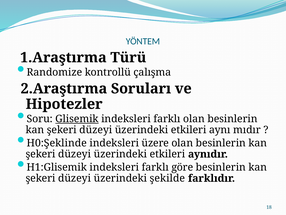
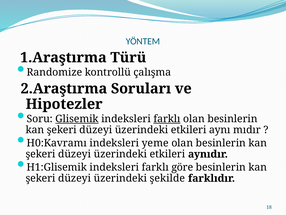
farklı underline: none -> present (167, 119)
H0:Şeklinde: H0:Şeklinde -> H0:Kavramı (57, 143)
üzere: üzere -> yeme (155, 143)
